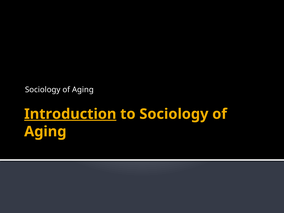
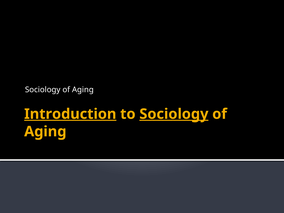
Sociology underline: none -> present (174, 114)
